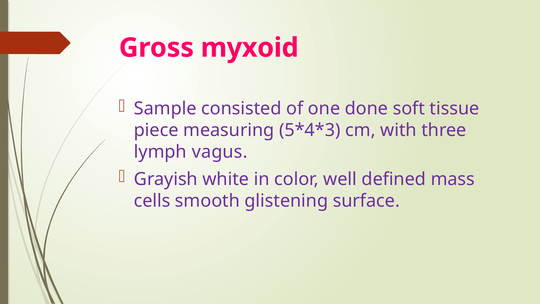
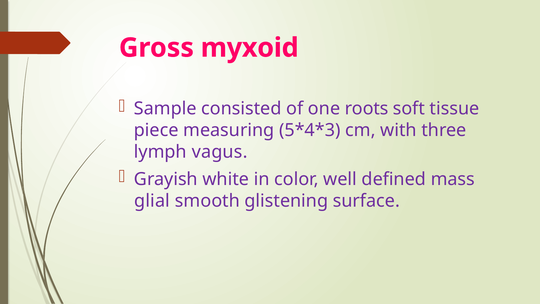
done: done -> roots (367, 109)
cells: cells -> glial (152, 201)
